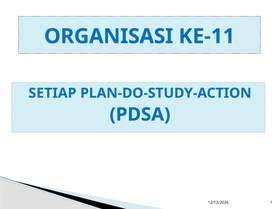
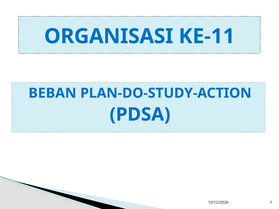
SETIAP: SETIAP -> BEBAN (52, 93)
